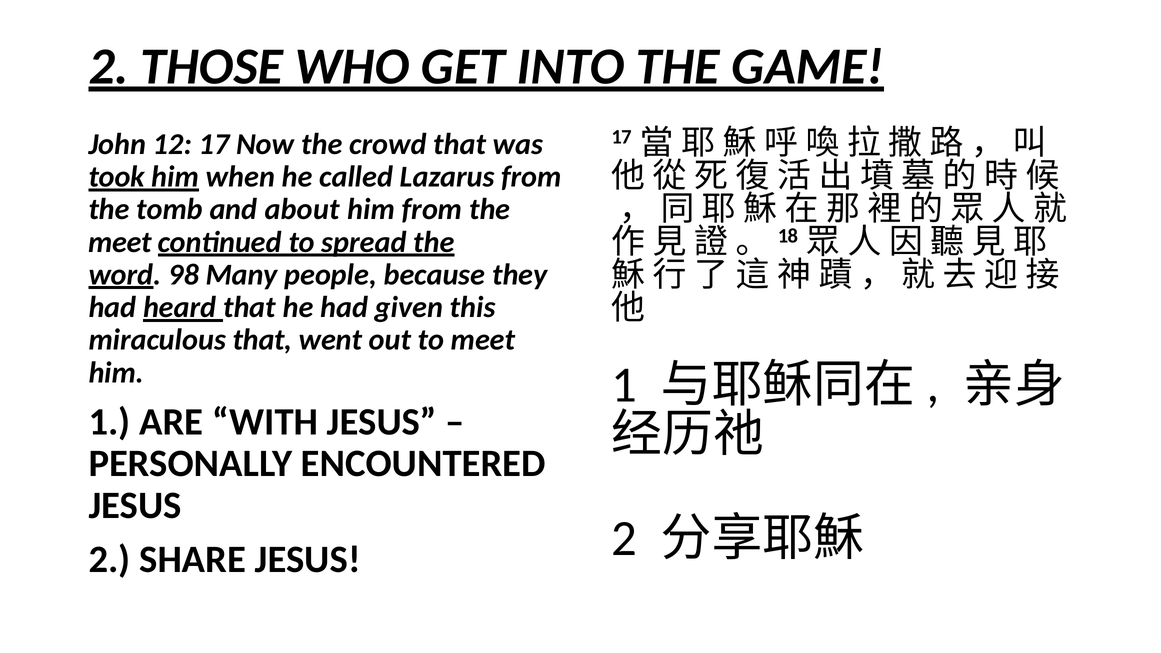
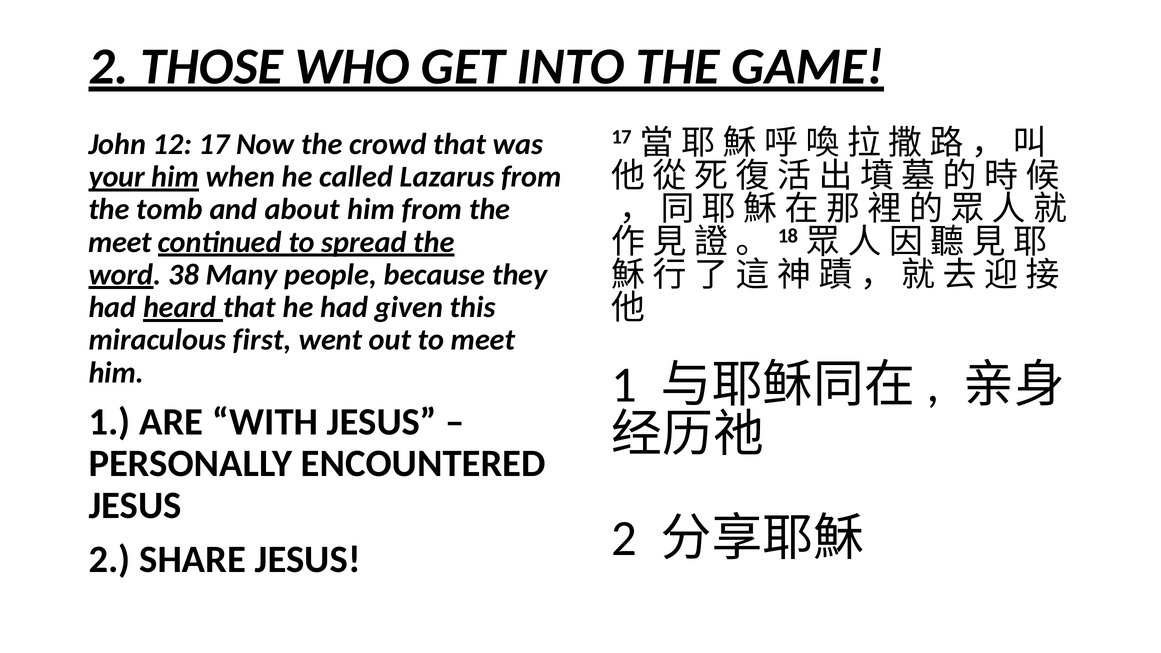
took: took -> your (117, 177)
98: 98 -> 38 (184, 275)
miraculous that: that -> first (262, 340)
